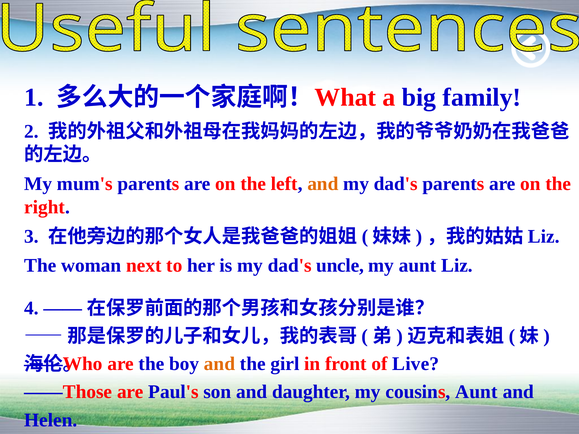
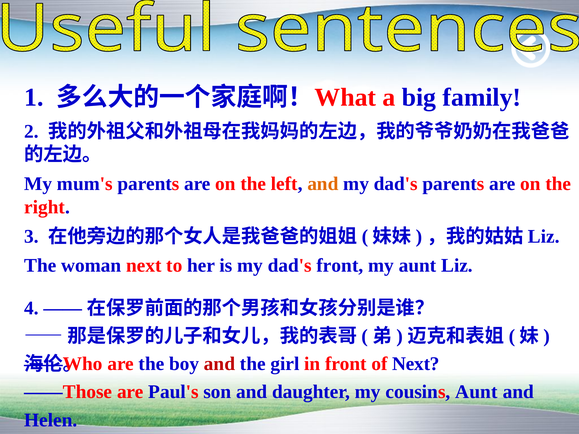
dad's uncle: uncle -> front (340, 266)
and colour: orange -> red (220, 364)
of Live: Live -> Next (416, 364)
